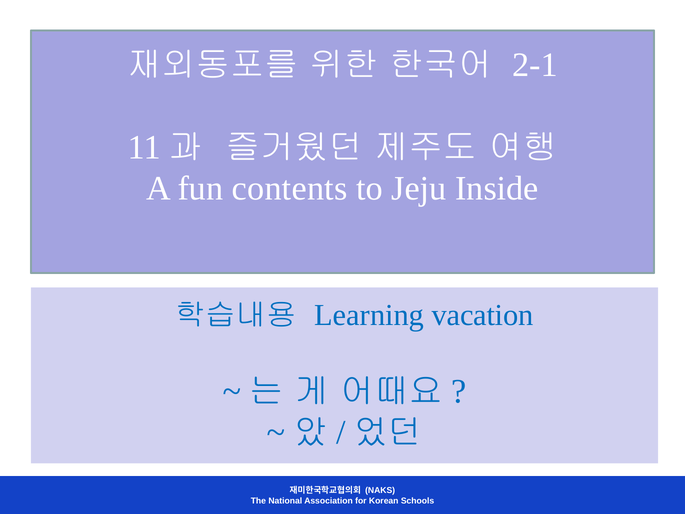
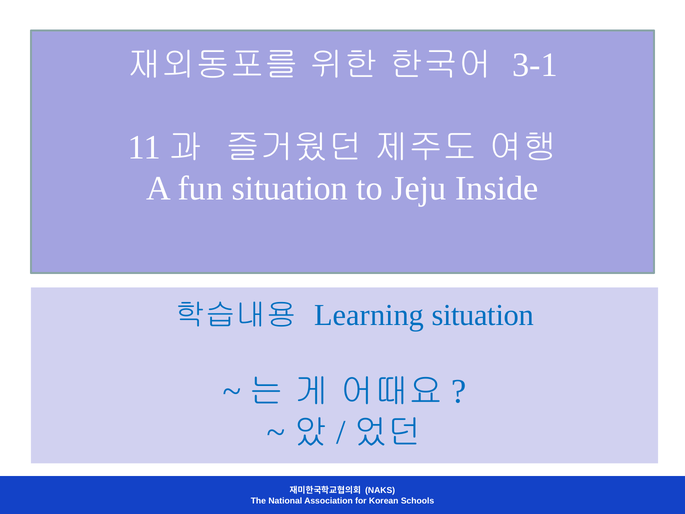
2-1: 2-1 -> 3-1 (535, 65)
fun contents: contents -> situation (290, 188)
Learning vacation: vacation -> situation (483, 315)
